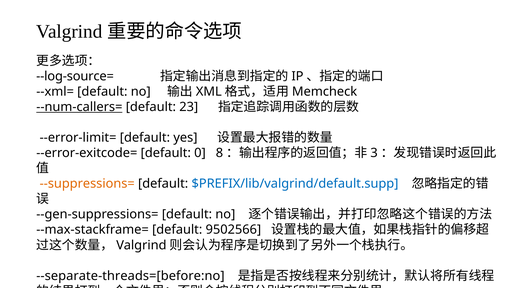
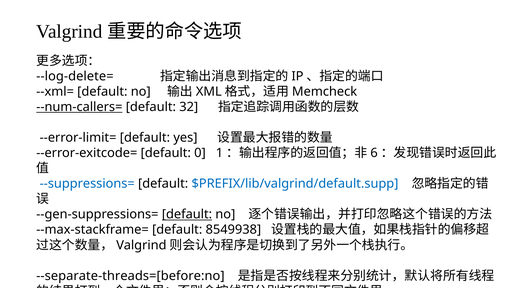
--log-source=: --log-source= -> --log-delete= (75, 76)
23: 23 -> 32 (189, 107)
8: 8 -> 1 (219, 153)
3: 3 -> 6 (374, 153)
--suppressions= colour: orange -> blue (87, 184)
default underline: none -> present (187, 215)
9502566: 9502566 -> 8549938 (233, 230)
